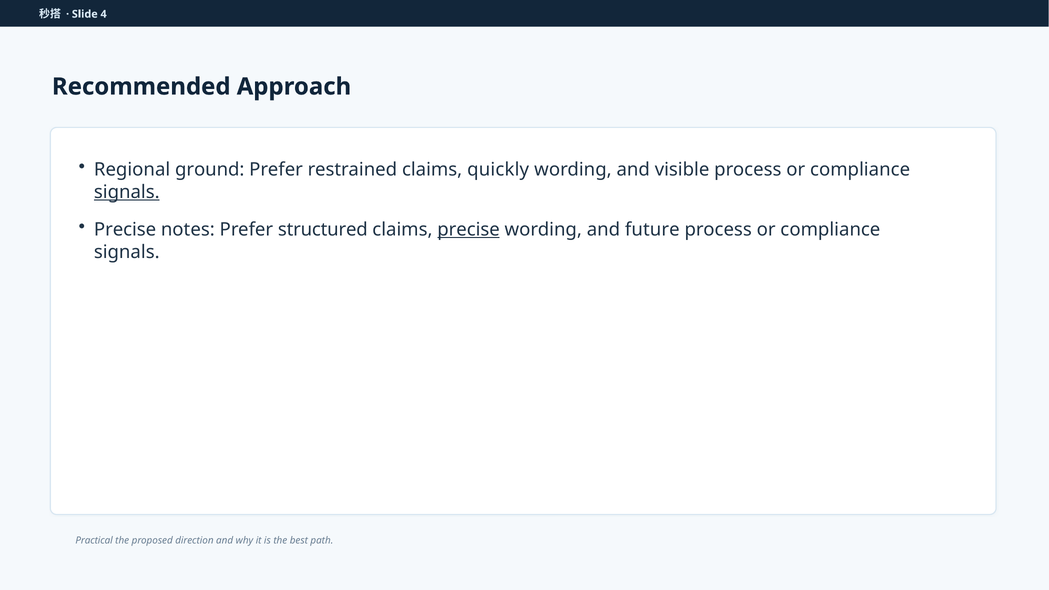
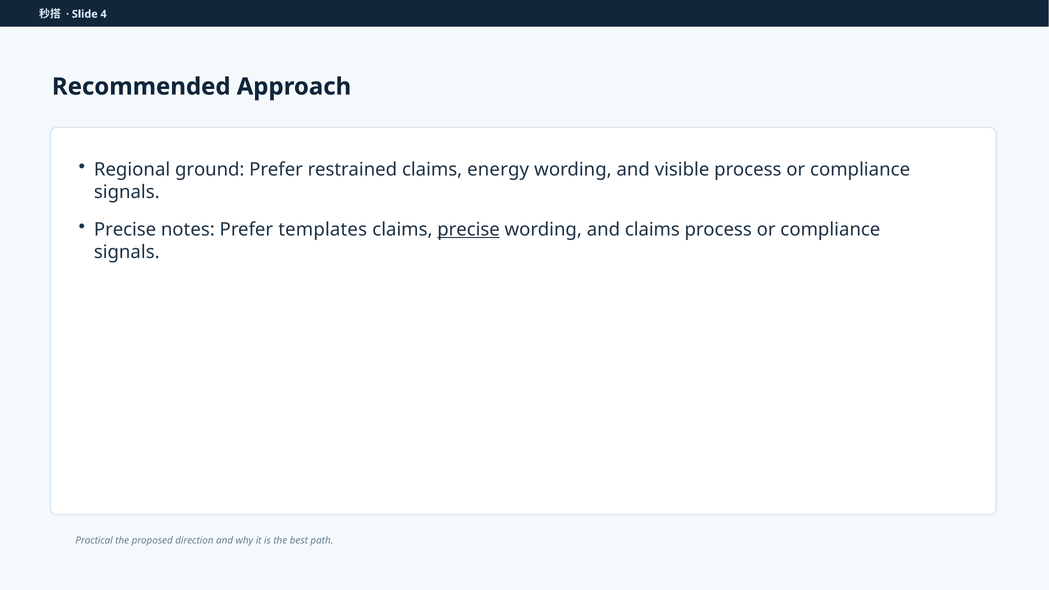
quickly: quickly -> energy (498, 170)
signals underline: present -> none (127, 192)
structured: structured -> templates (323, 230)
and future: future -> claims (652, 230)
